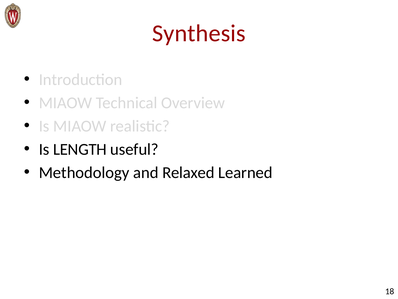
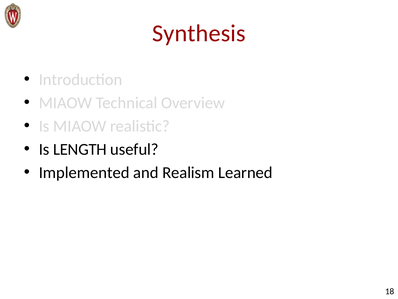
Methodology: Methodology -> Implemented (84, 172)
Relaxed: Relaxed -> Realism (188, 172)
